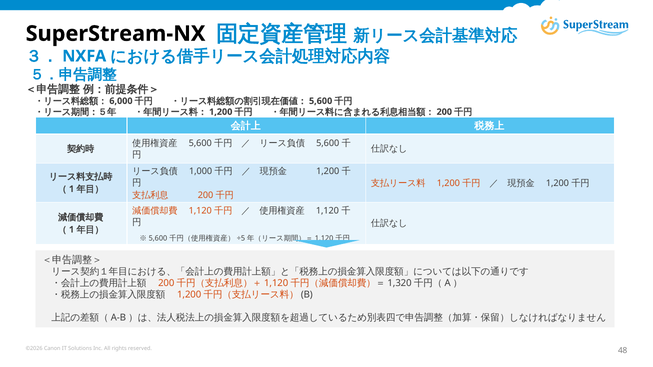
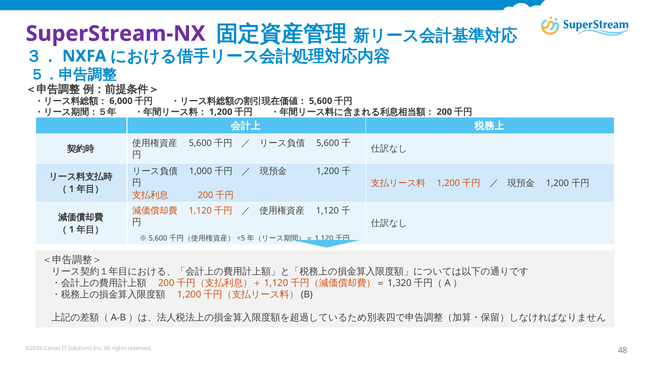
SuperStream-NX colour: black -> purple (116, 34)
